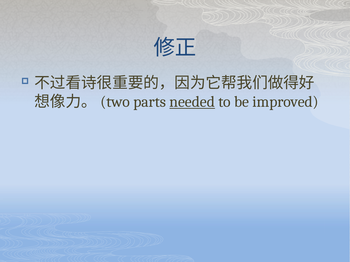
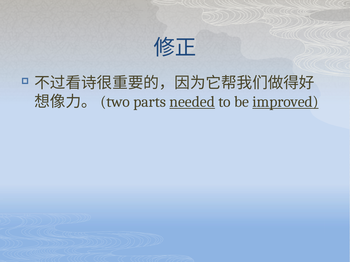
improved underline: none -> present (286, 102)
